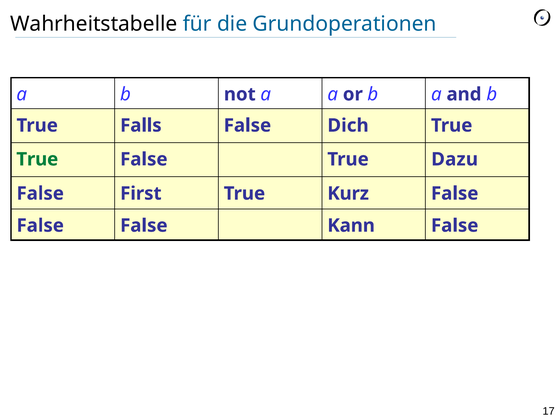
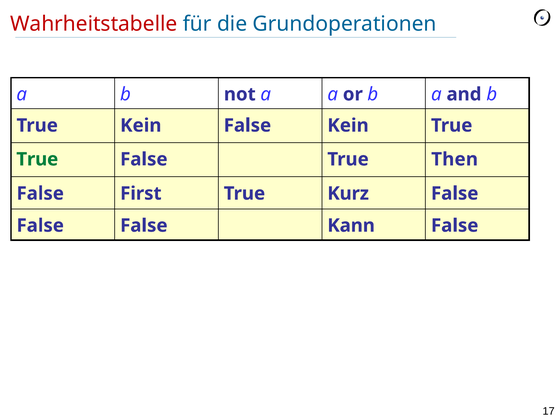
Wahrheitstabelle colour: black -> red (94, 24)
True Falls: Falls -> Kein (141, 125)
False Dich: Dich -> Kein (348, 125)
Dazu: Dazu -> Then (455, 159)
